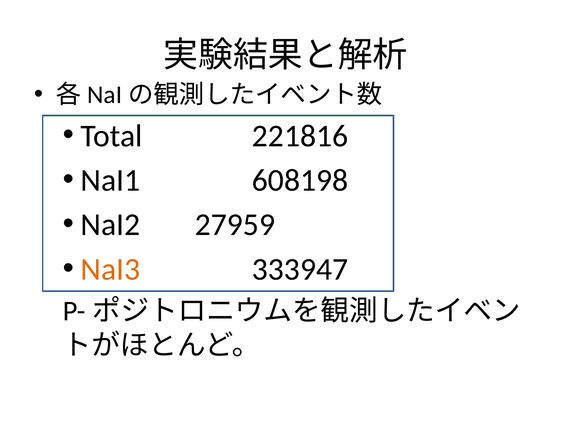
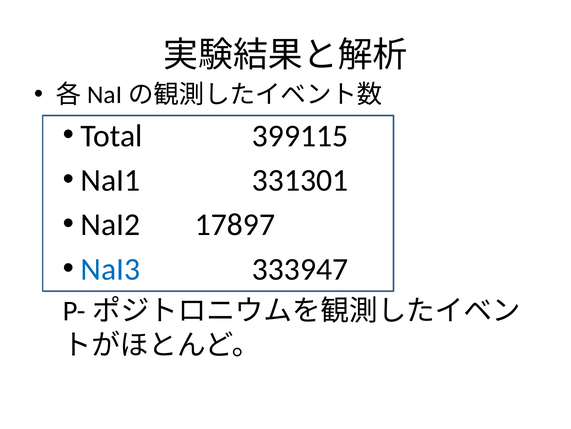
221816: 221816 -> 399115 (300, 136)
608198: 608198 -> 331301 (300, 180)
27959: 27959 -> 17897 (235, 224)
NaI3 colour: orange -> blue (110, 269)
